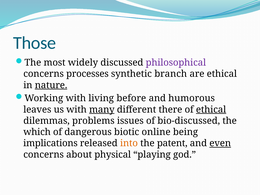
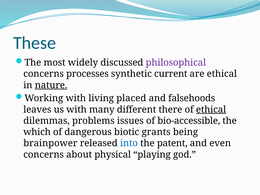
Those: Those -> These (34, 43)
branch: branch -> current (171, 74)
before: before -> placed (131, 98)
humorous: humorous -> falsehoods (192, 98)
many underline: present -> none (102, 110)
bio-discussed: bio-discussed -> bio-accessible (189, 121)
online: online -> grants (156, 132)
implications: implications -> brainpower (50, 143)
into colour: orange -> blue (129, 143)
even underline: present -> none (220, 143)
